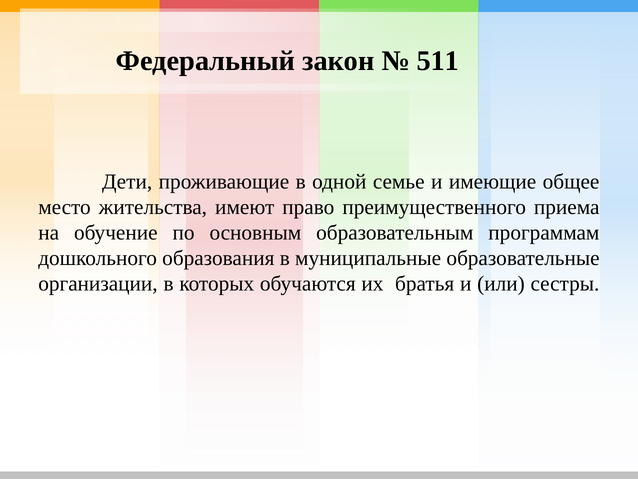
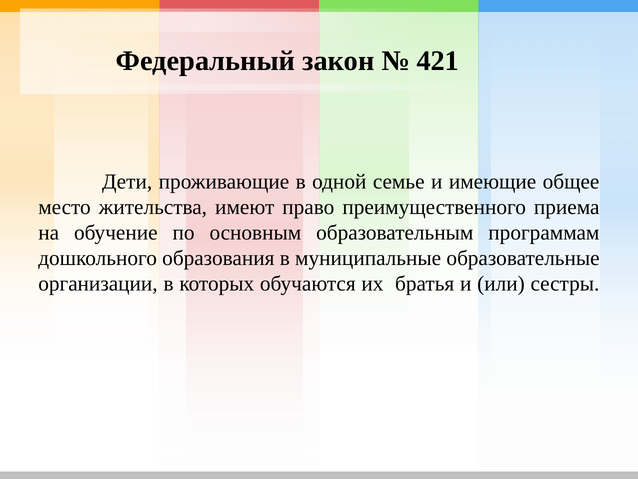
511: 511 -> 421 (438, 61)
